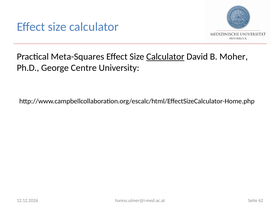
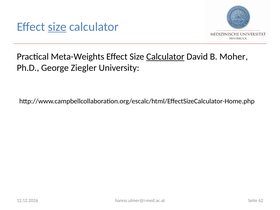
size underline: none -> present (57, 27)
Meta-Squares: Meta-Squares -> Meta-Weights (78, 57)
Centre: Centre -> Ziegler (84, 68)
